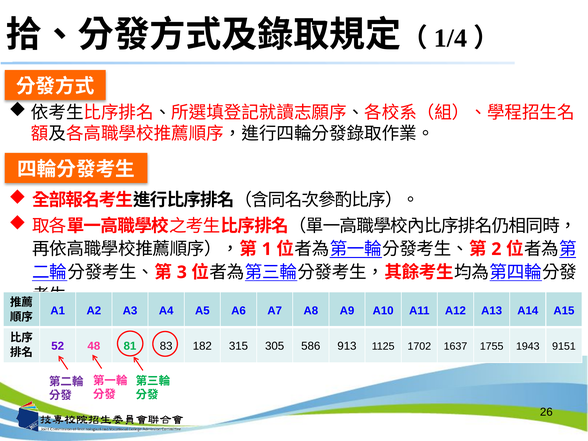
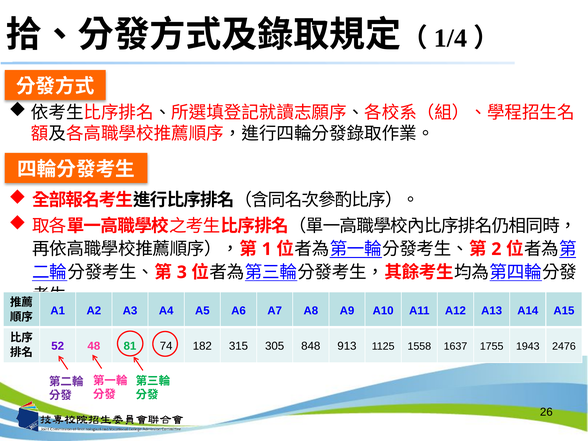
83: 83 -> 74 (166, 346)
586: 586 -> 848 (311, 346)
1702: 1702 -> 1558 (419, 346)
9151: 9151 -> 2476 (564, 346)
